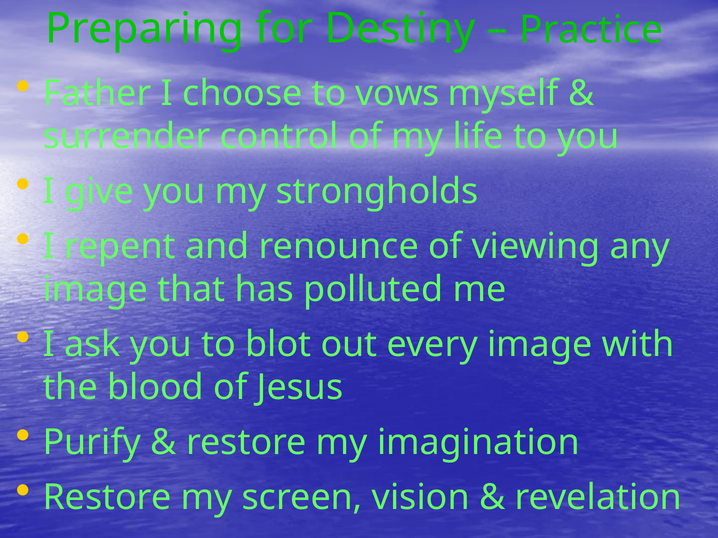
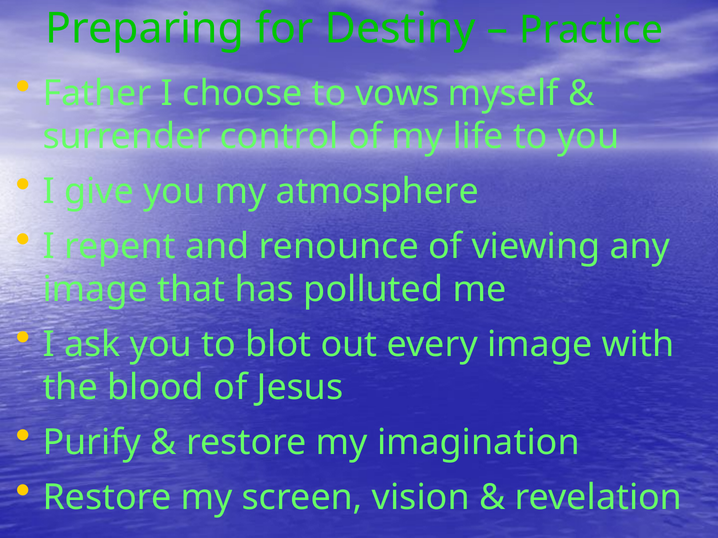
strongholds: strongholds -> atmosphere (377, 191)
